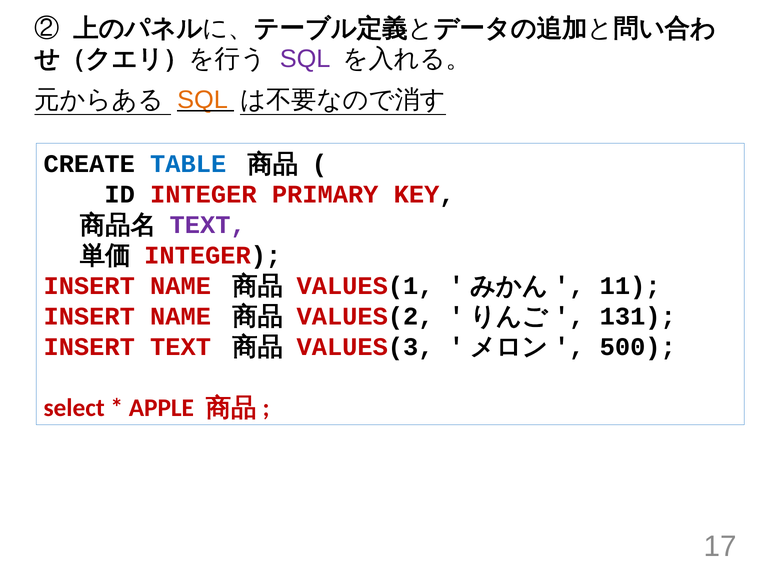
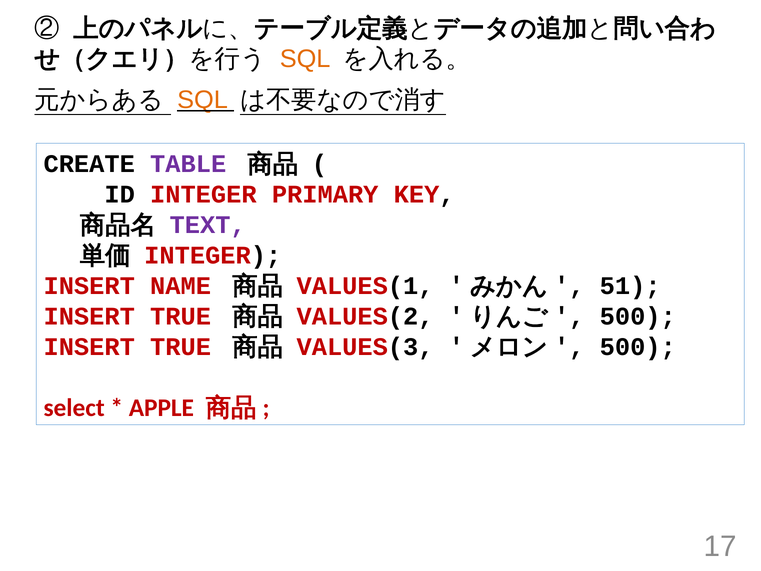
SQL colour: purple -> orange (305, 59)
TABLE colour: blue -> purple (188, 164)
11: 11 -> 51 (630, 286)
NAME: NAME -> TRUE (181, 316)
131: 131 -> 500 (638, 316)
TEXT: TEXT -> TRUE (181, 347)
